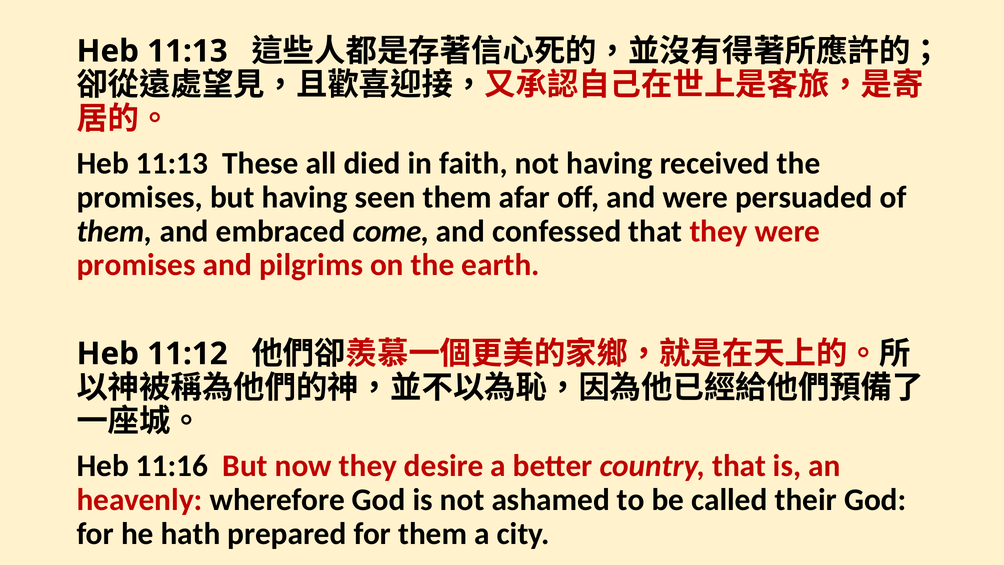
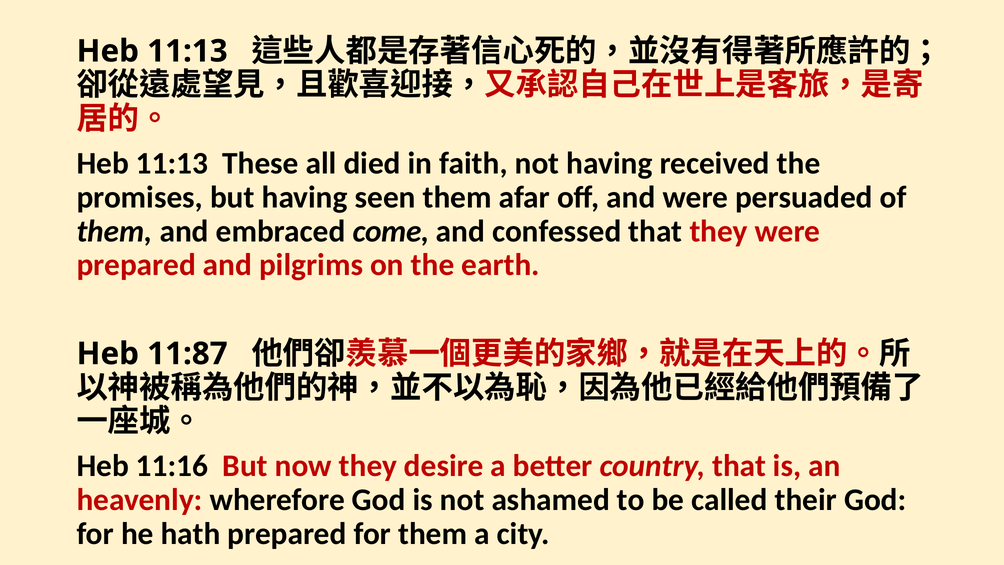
promises: promises -> prepared (136, 265)
11:12: 11:12 -> 11:87 (187, 354)
